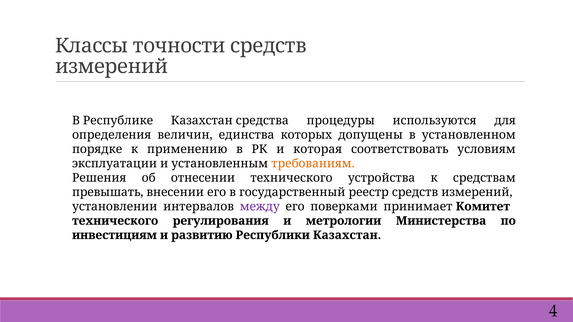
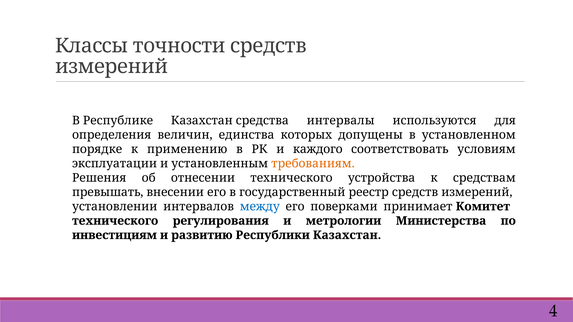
процедуры: процедуры -> интервалы (341, 121)
которая: которая -> каждого (318, 149)
между colour: purple -> blue (260, 207)
